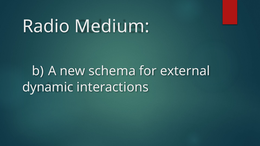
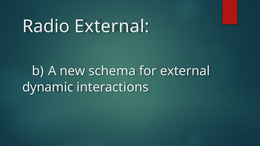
Radio Medium: Medium -> External (112, 26)
